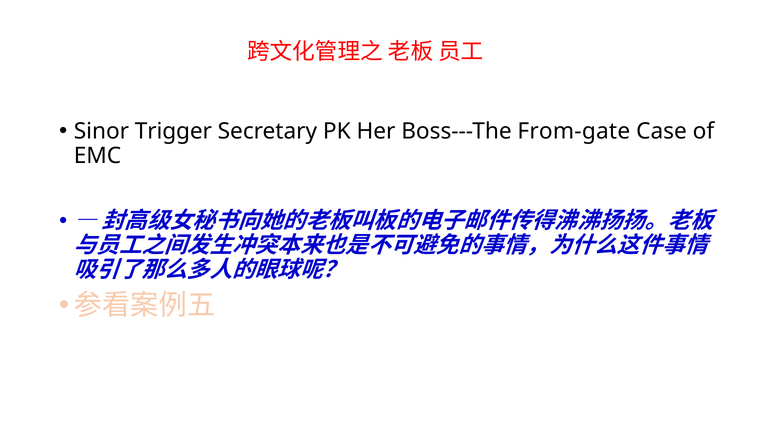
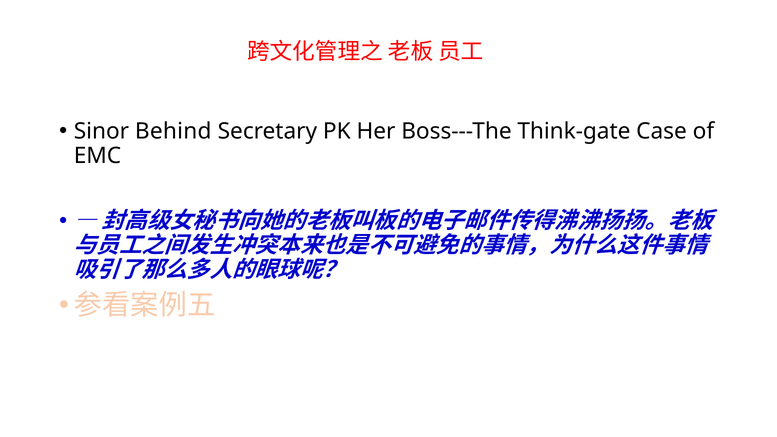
Trigger: Trigger -> Behind (173, 131)
From-gate: From-gate -> Think-gate (574, 131)
